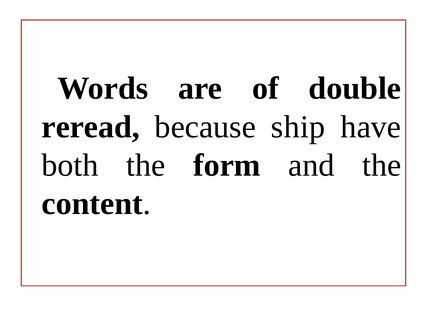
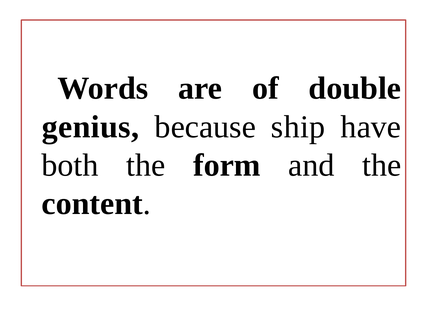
reread: reread -> genius (90, 127)
